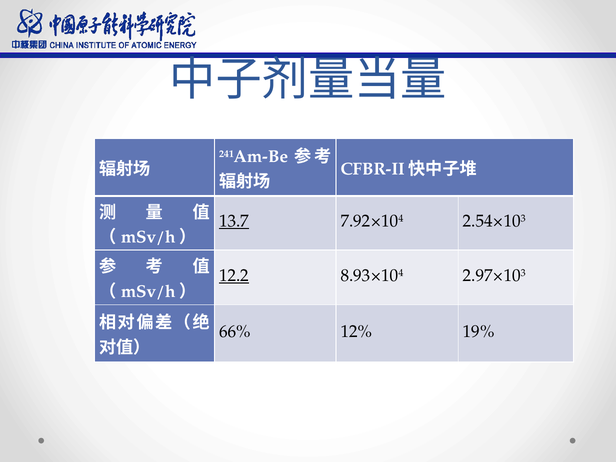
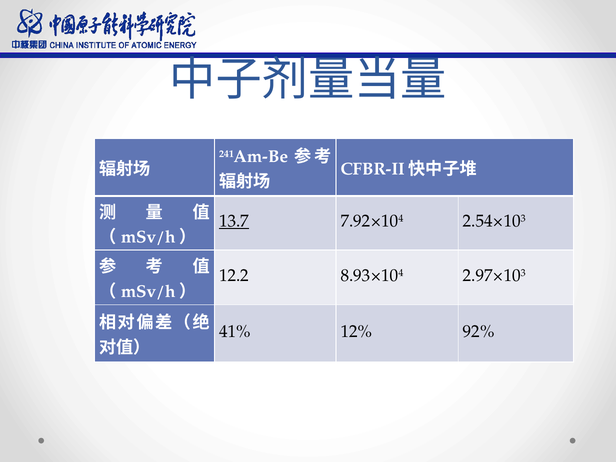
12.2 underline: present -> none (234, 276)
66%: 66% -> 41% (235, 332)
19%: 19% -> 92% (479, 332)
